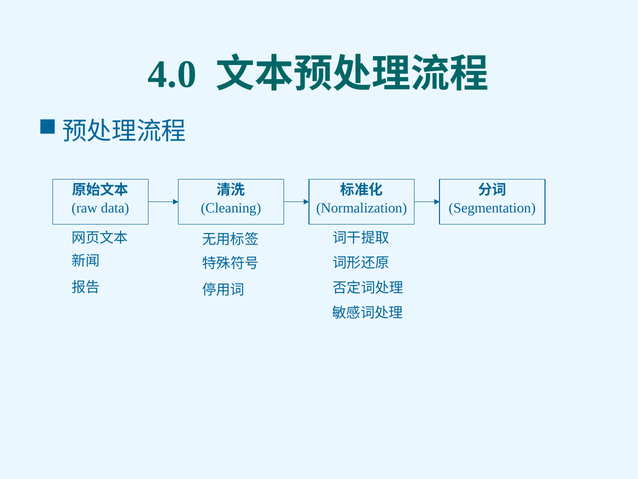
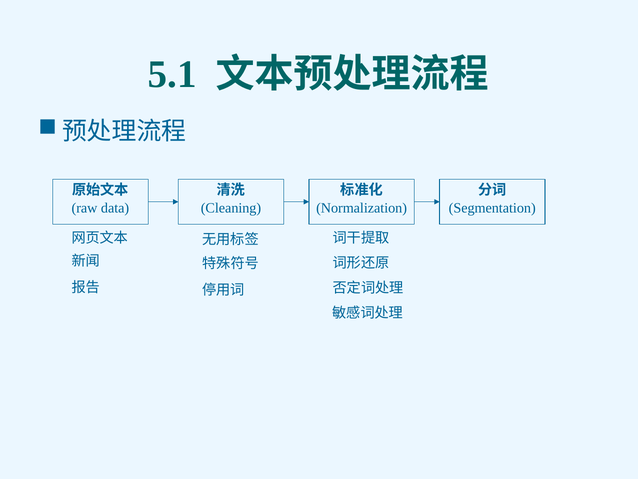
4.0: 4.0 -> 5.1 (172, 74)
